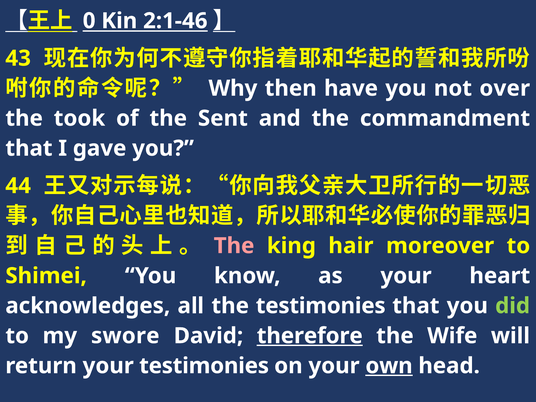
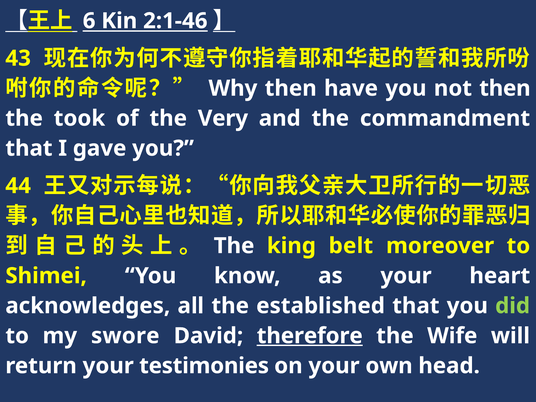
0: 0 -> 6 (89, 21)
not over: over -> then (505, 88)
Sent: Sent -> Very (223, 118)
The colour: pink -> white (234, 246)
hair: hair -> belt (351, 246)
the testimonies: testimonies -> established (321, 306)
own underline: present -> none (389, 366)
